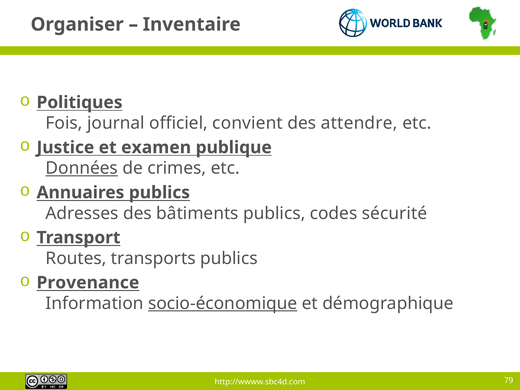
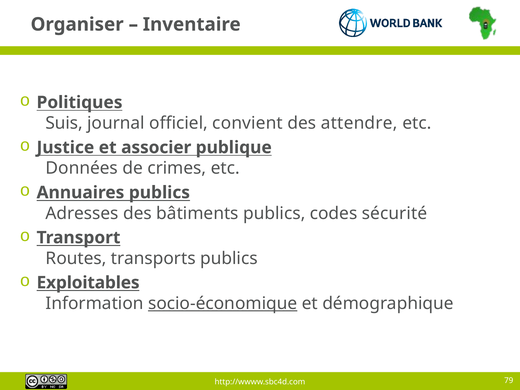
Fois: Fois -> Suis (64, 123)
examen: examen -> associer (156, 147)
Données underline: present -> none (82, 168)
Provenance: Provenance -> Exploitables (88, 283)
